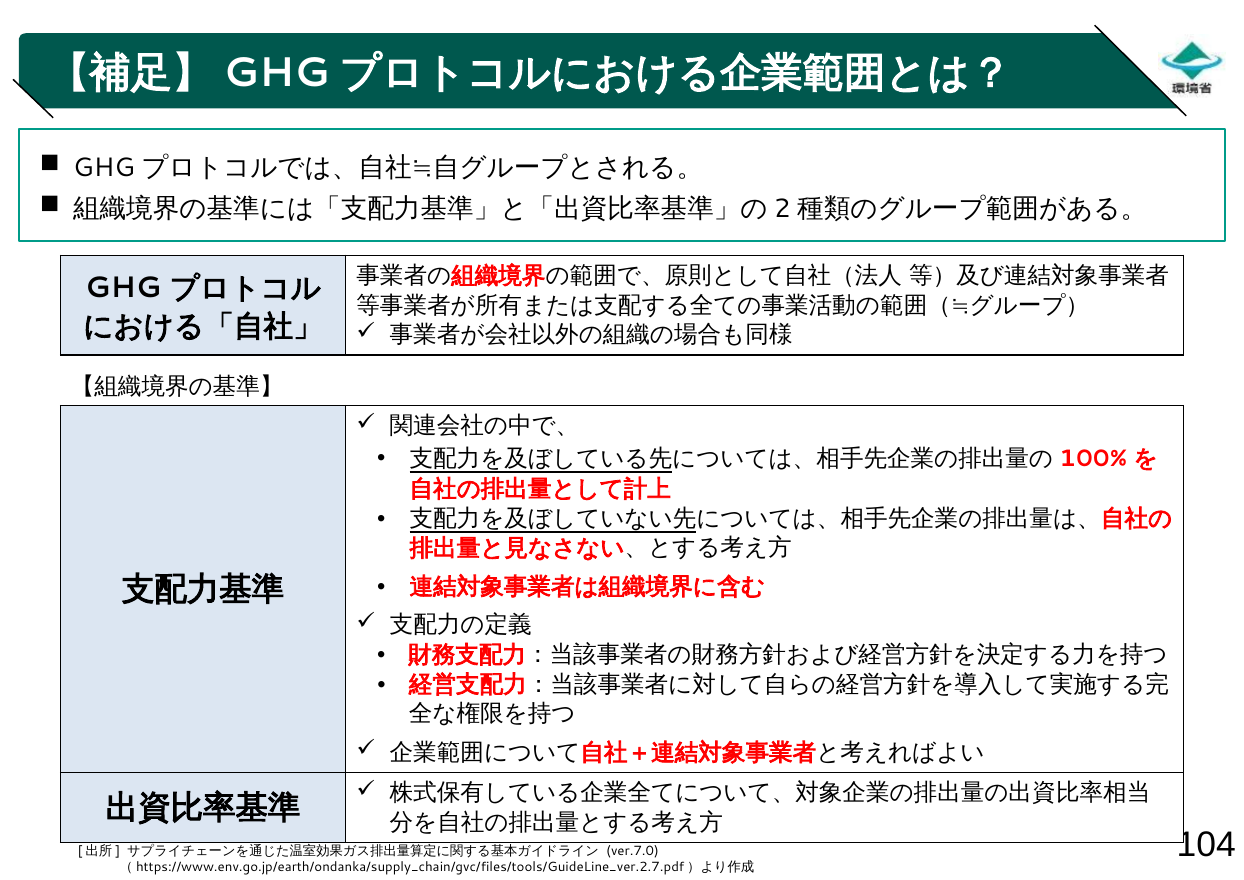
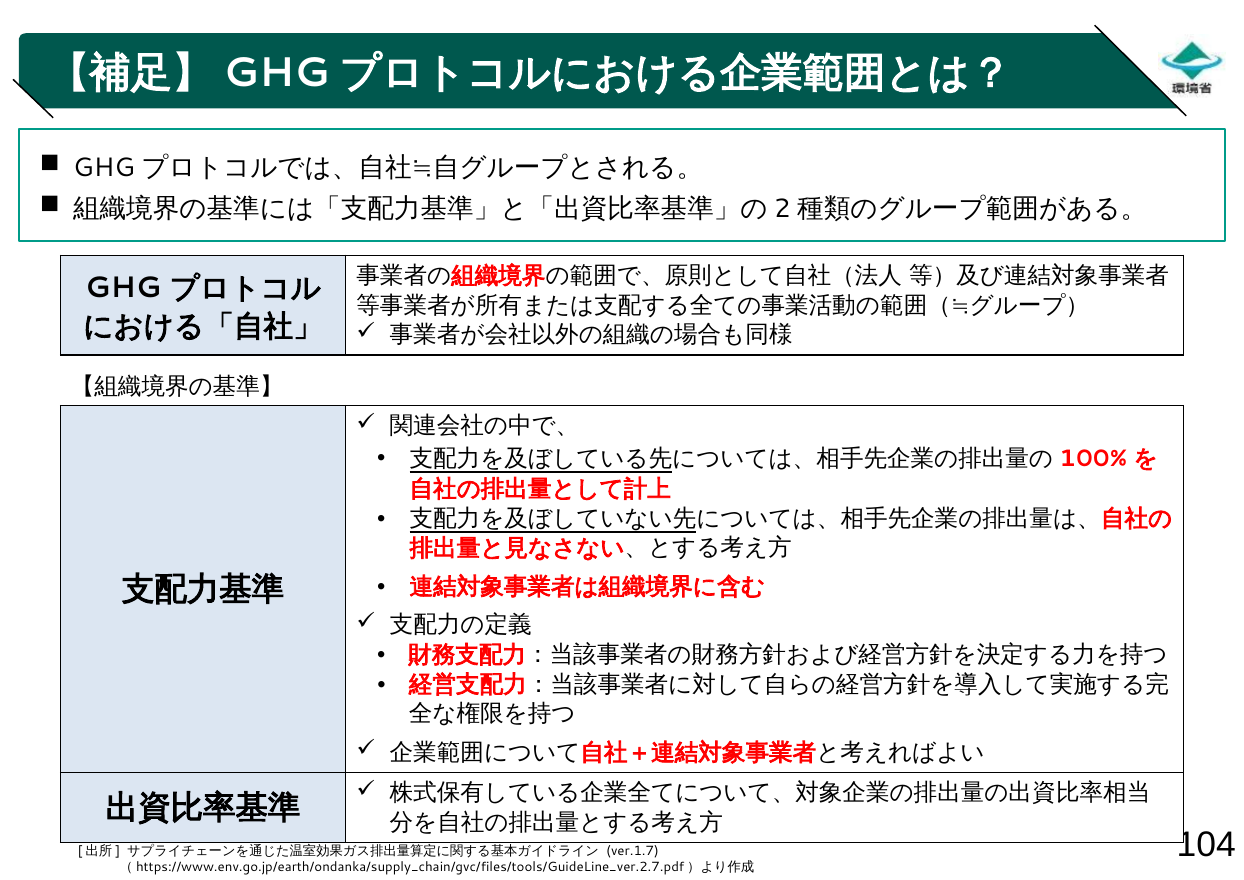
ver.7.0: ver.7.0 -> ver.1.7 (633, 851)
